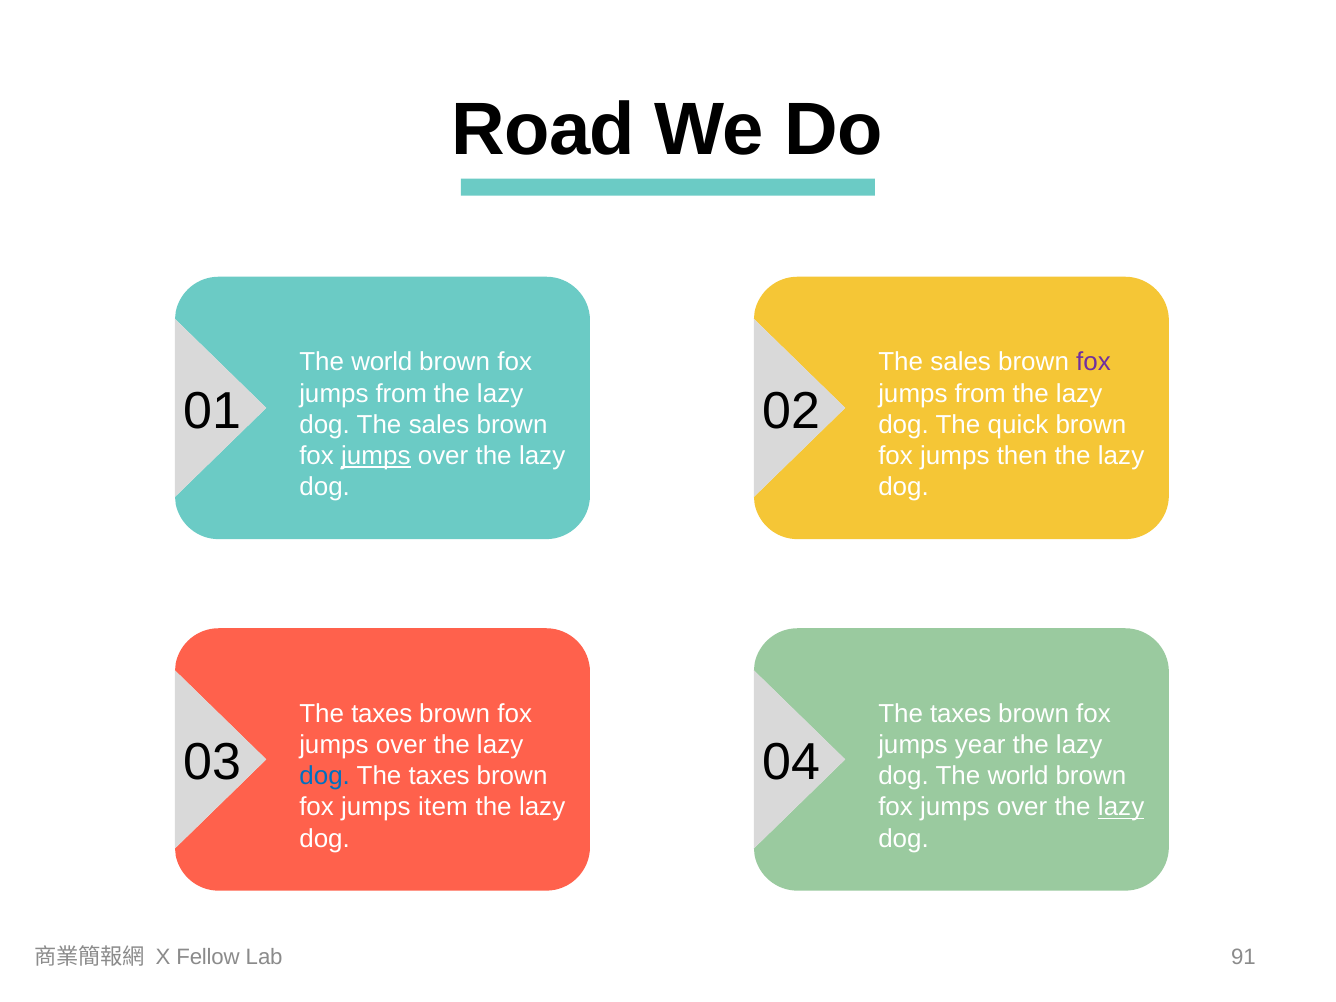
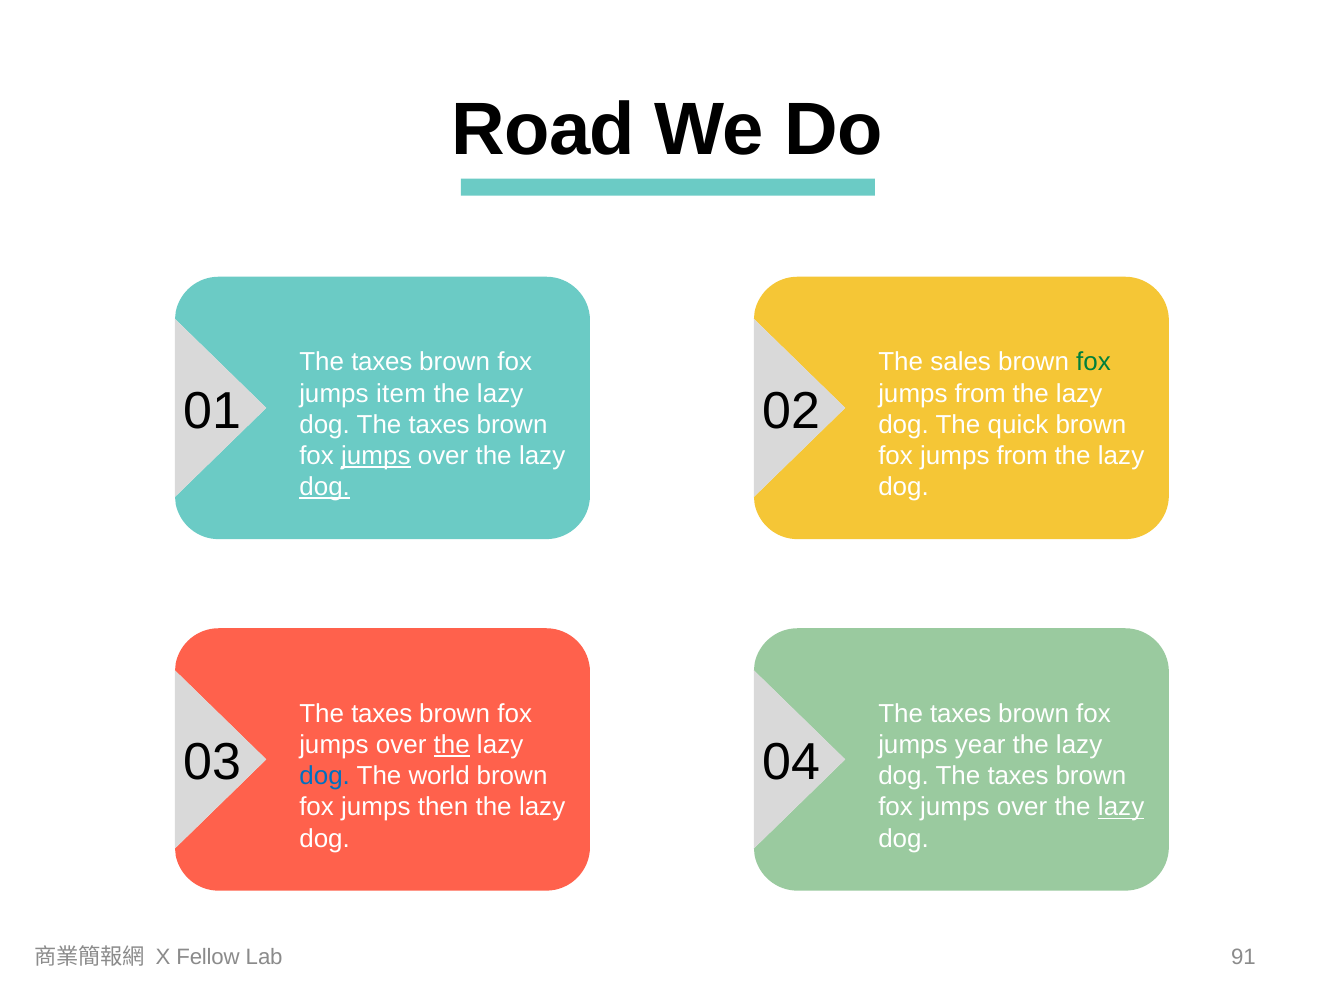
world: world -> taxes (382, 362)
fox colour: purple -> green (1094, 362)
from: from -> item (401, 393)
sales: sales -> taxes (439, 425)
then: then -> from (1022, 456)
dog underline: none -> present (325, 487)
the underline: none -> present (452, 745)
taxes: taxes -> world (439, 776)
world: world -> taxes (1018, 776)
item: item -> then (443, 807)
